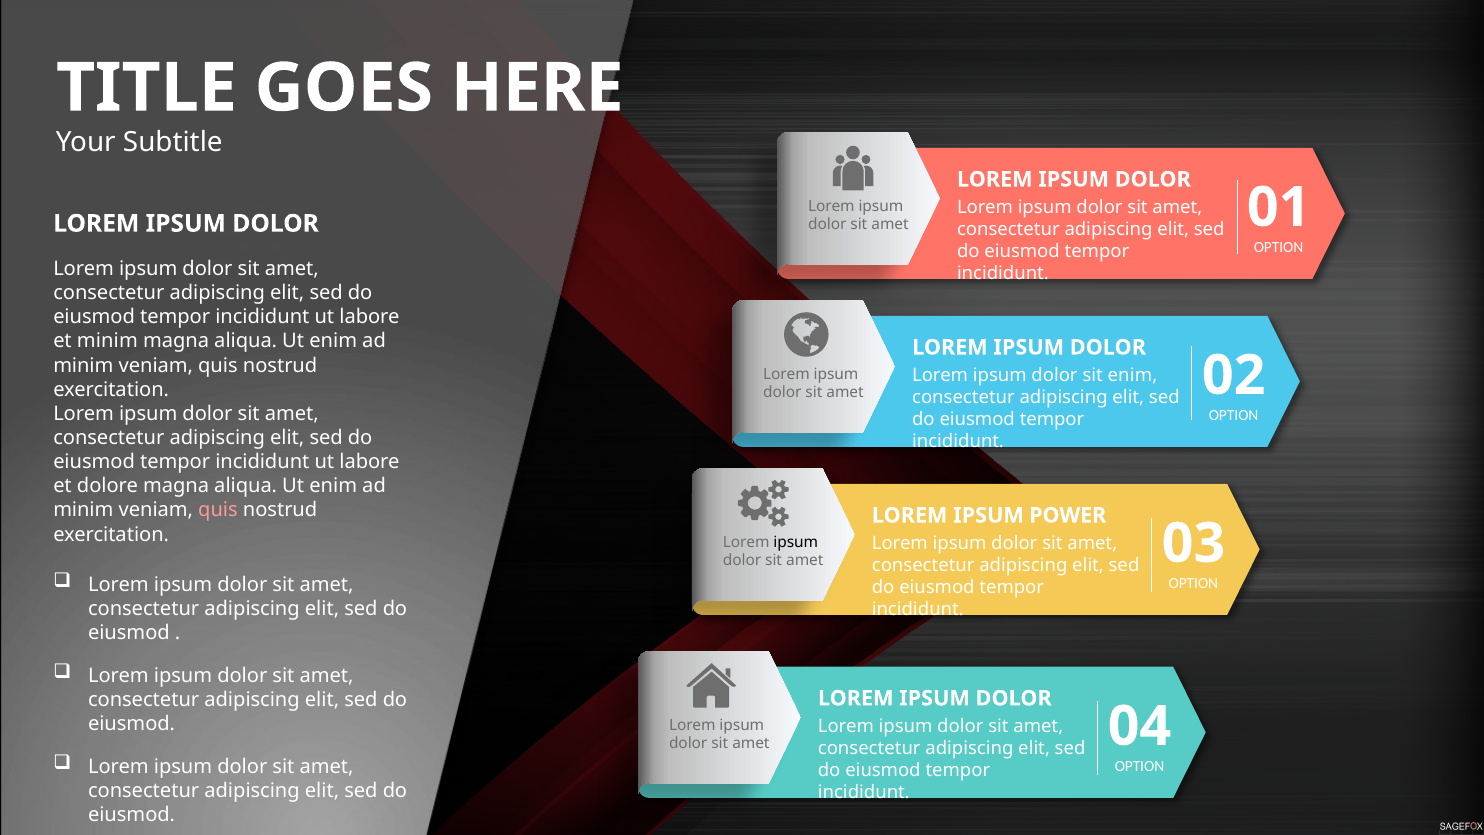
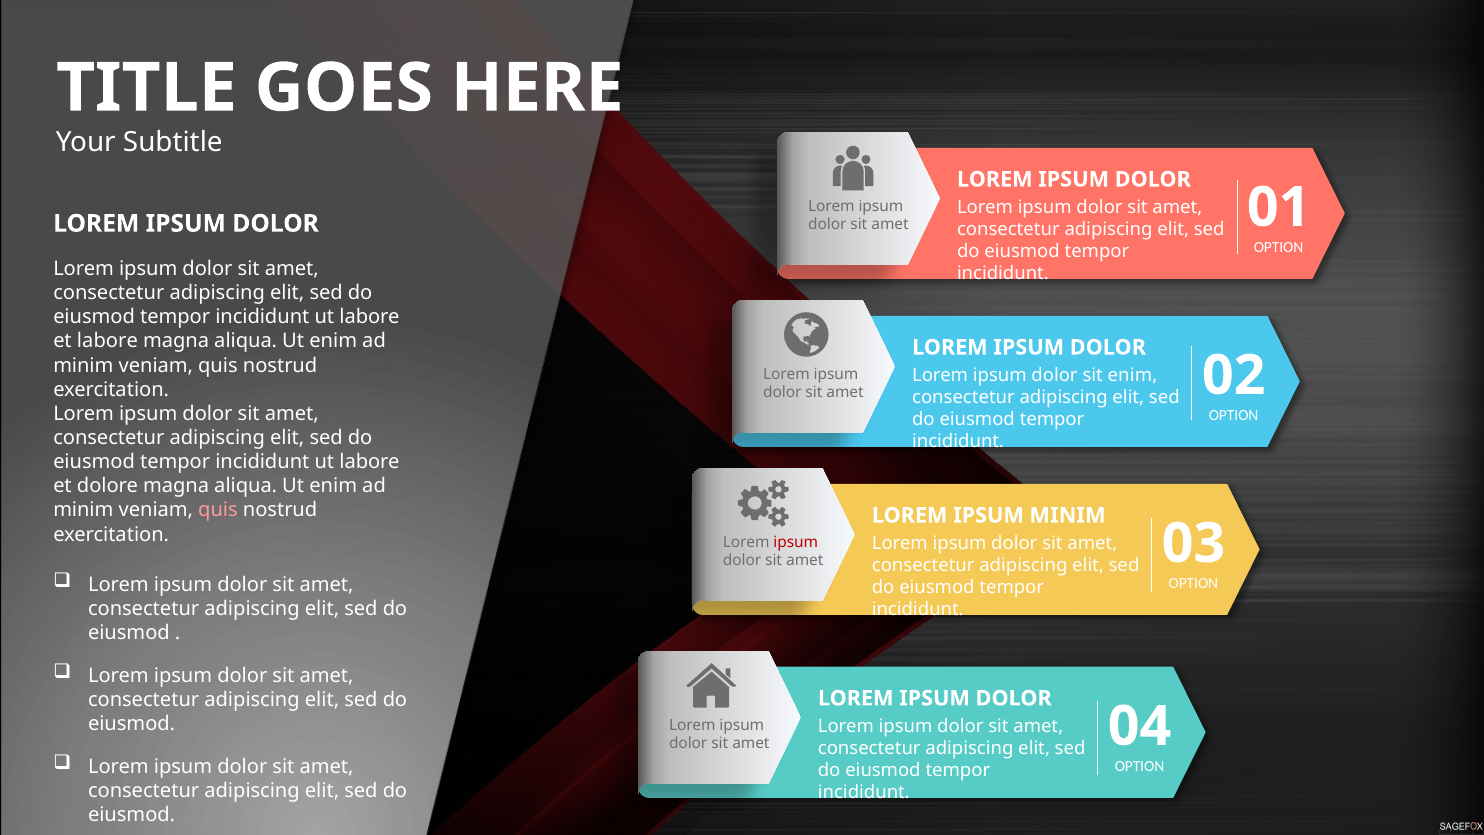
et minim: minim -> labore (107, 341)
IPSUM POWER: POWER -> MINIM (1068, 515)
ipsum colour: black -> red (796, 542)
